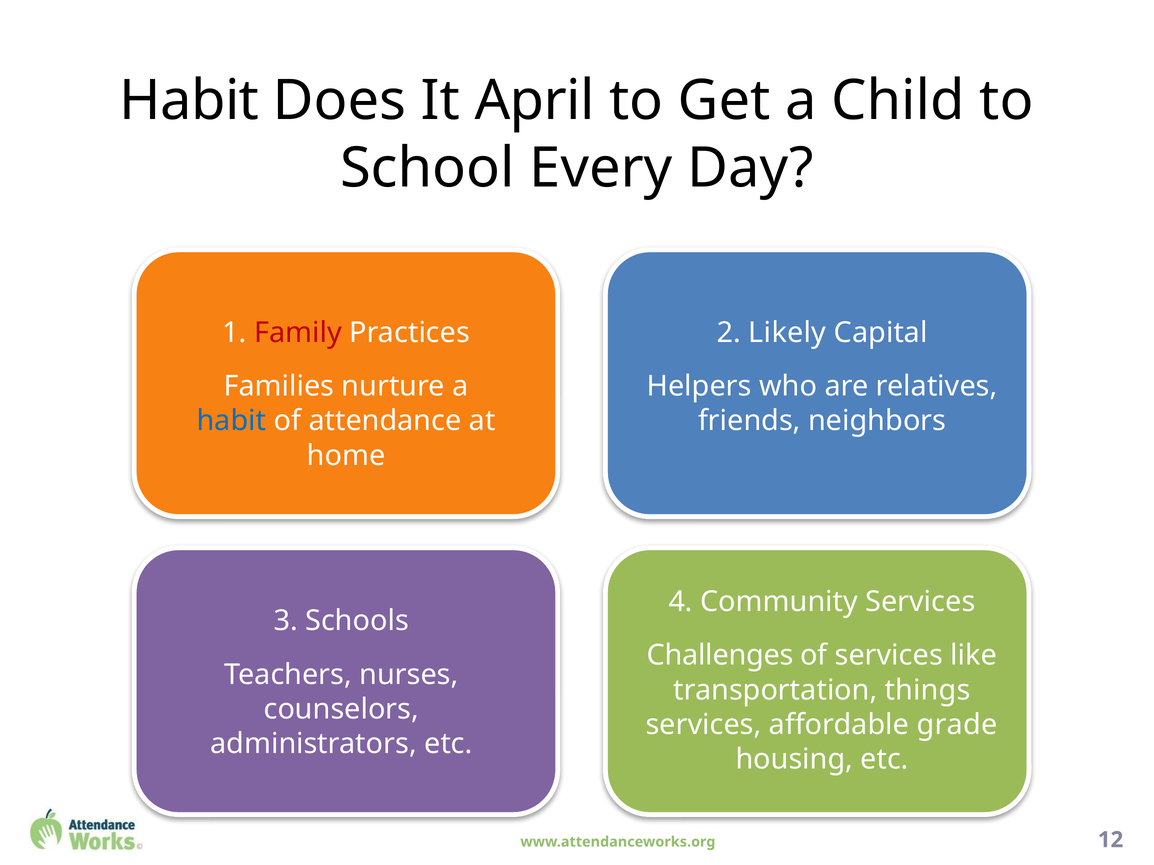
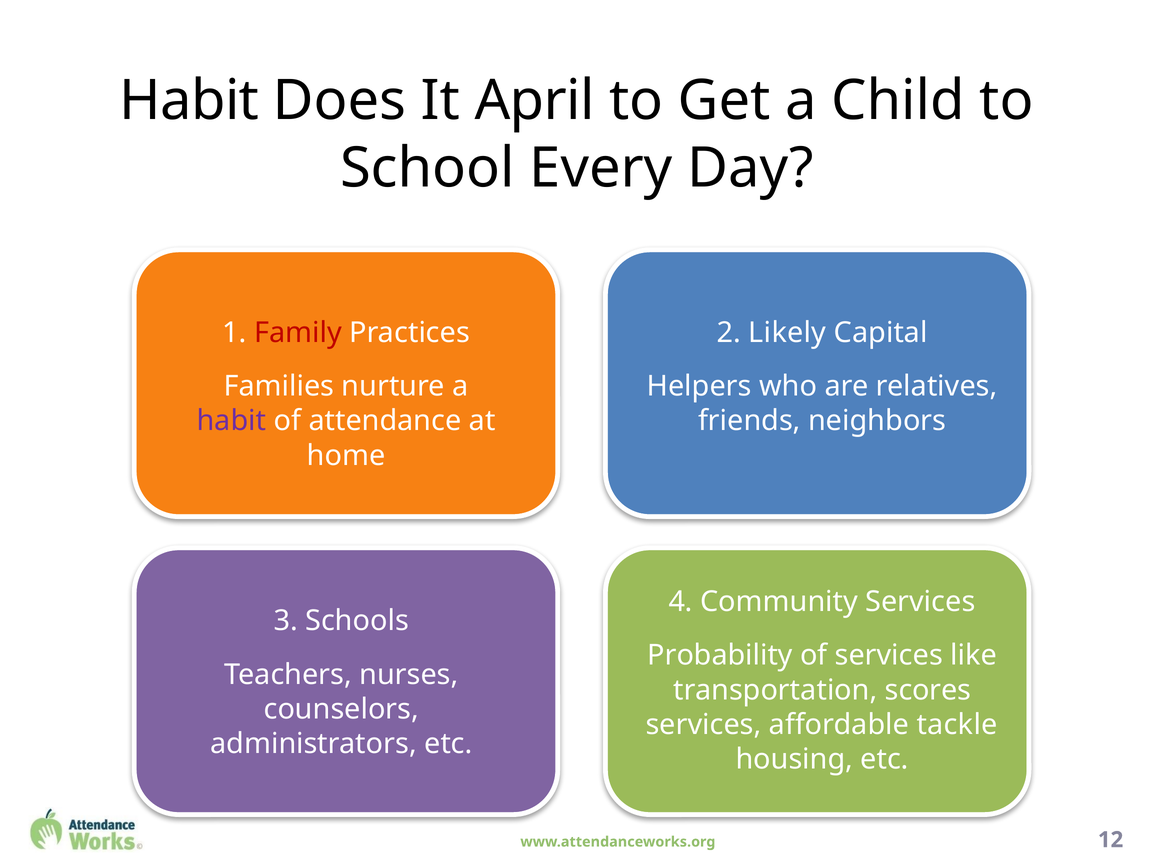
habit colour: blue -> purple (231, 421)
Challenges: Challenges -> Probability (720, 656)
things: things -> scores (928, 690)
grade: grade -> tackle (957, 725)
